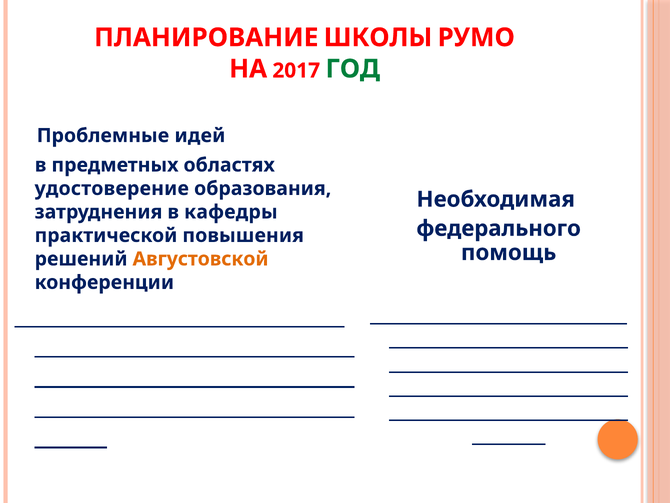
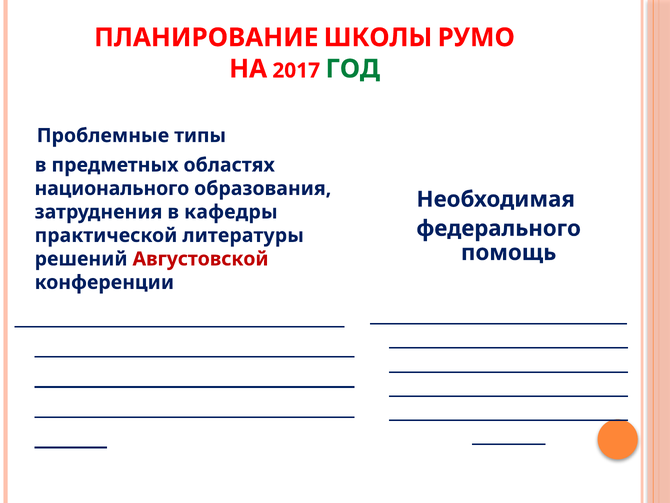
идей: идей -> типы (200, 135)
удостоверение: удостоверение -> национального (112, 188)
повышения: повышения -> литературы (243, 235)
Августовской colour: orange -> red (201, 259)
